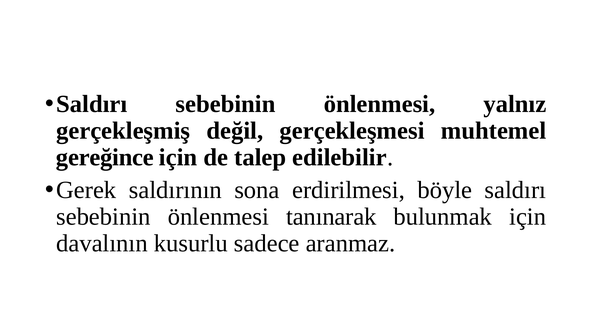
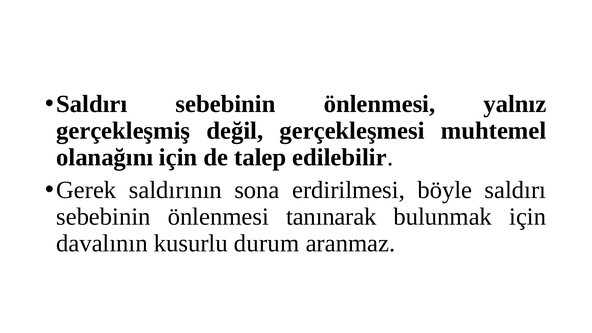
gereğince: gereğince -> olanağını (105, 157)
sadece: sadece -> durum (267, 243)
